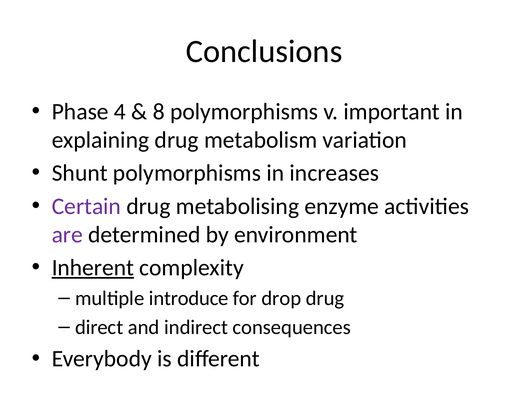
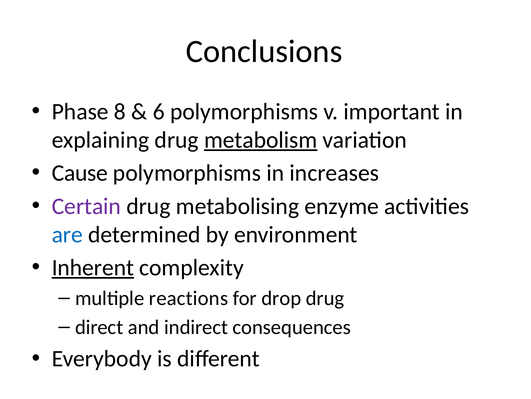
4: 4 -> 8 (120, 111)
8: 8 -> 6 (159, 111)
metabolism underline: none -> present (261, 140)
Shunt: Shunt -> Cause (80, 173)
are colour: purple -> blue (67, 234)
introduce: introduce -> reactions (189, 298)
